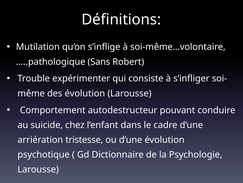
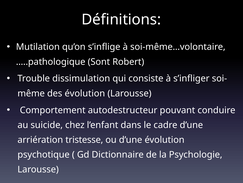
Sans: Sans -> Sont (99, 62)
expérimenter: expérimenter -> dissimulation (81, 78)
